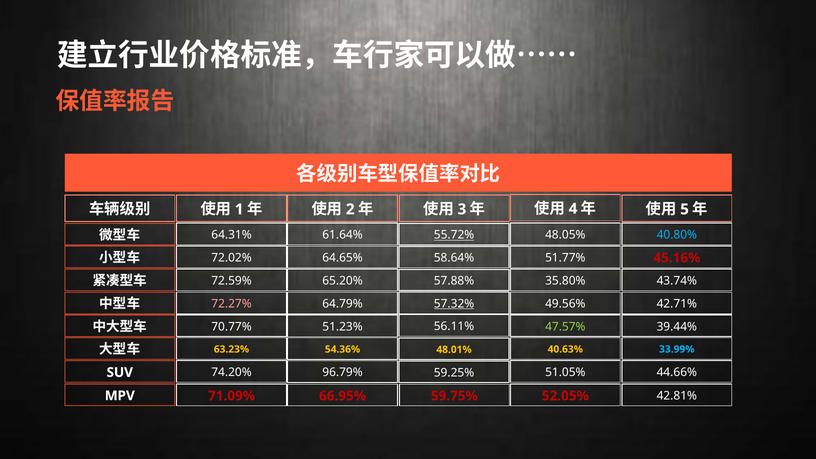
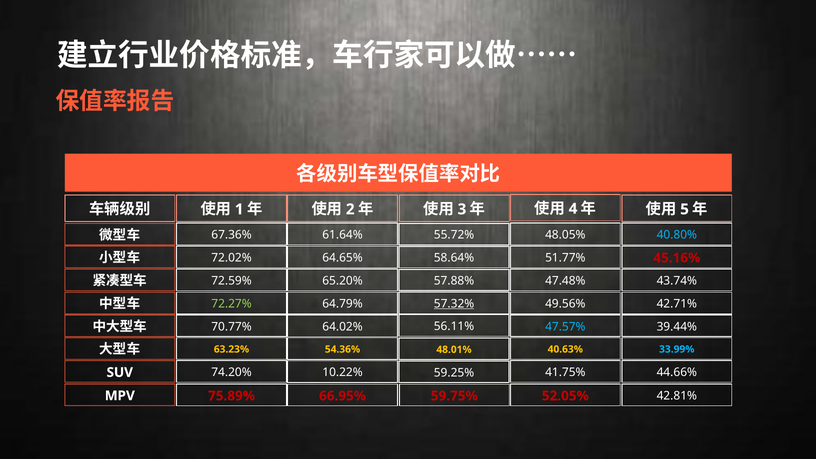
64.31%: 64.31% -> 67.36% (232, 235)
55.72% underline: present -> none (454, 235)
35.80%: 35.80% -> 47.48% (565, 281)
72.27% colour: pink -> light green (232, 304)
51.23%: 51.23% -> 64.02% (343, 327)
47.57% colour: light green -> light blue (565, 327)
96.79%: 96.79% -> 10.22% (343, 372)
51.05%: 51.05% -> 41.75% (565, 372)
71.09%: 71.09% -> 75.89% (232, 396)
